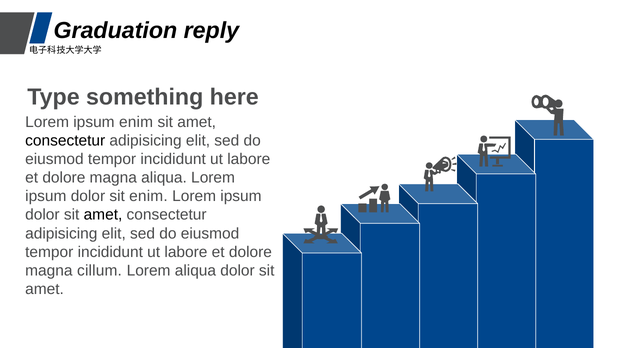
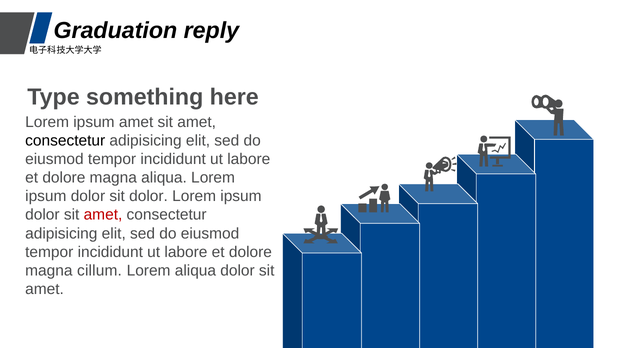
ipsum enim: enim -> amet (136, 122)
sit enim: enim -> dolor (149, 196)
amet colour: black -> red (103, 215)
